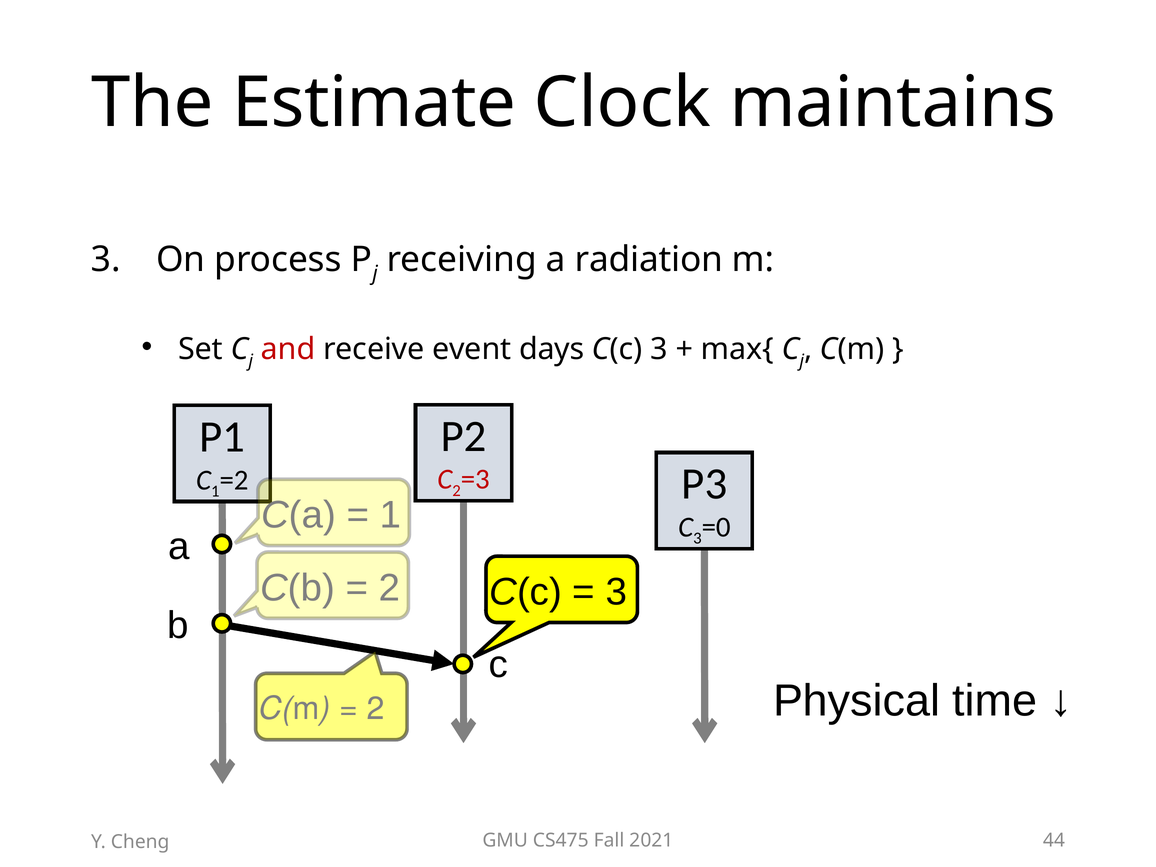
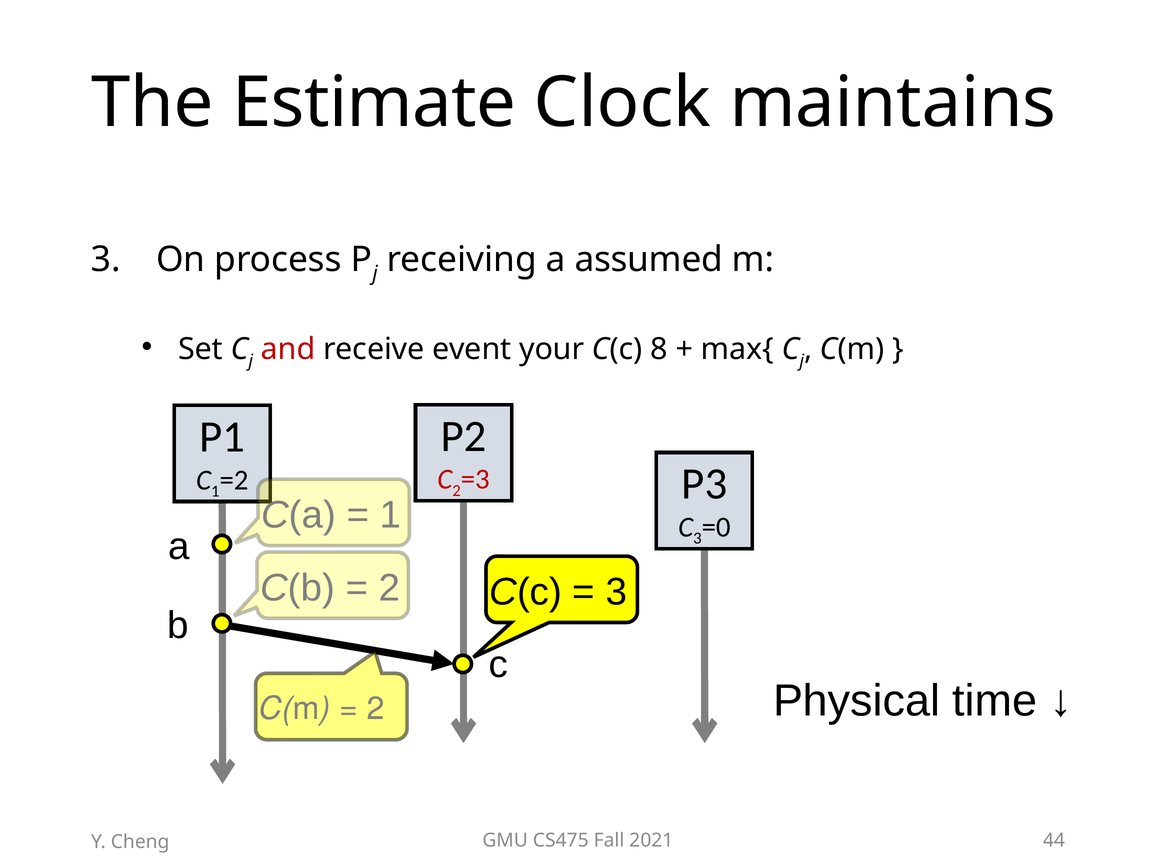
radiation: radiation -> assumed (649, 260)
days: days -> your (552, 349)
3: 3 -> 8 (659, 349)
